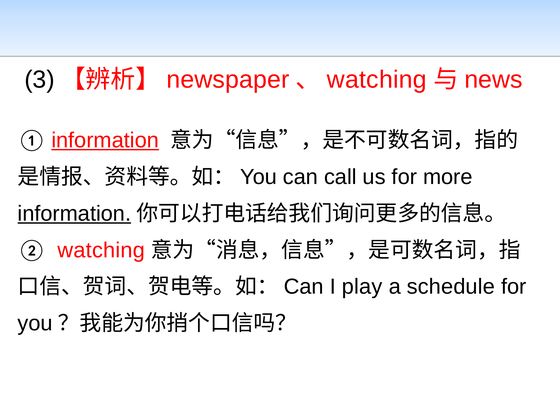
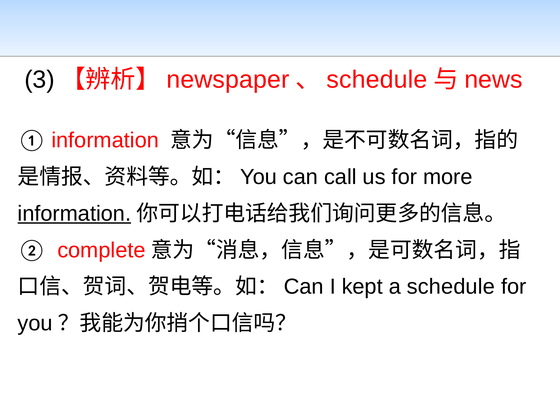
watching: watching -> schedule (377, 80)
information underline: present -> none (105, 140)
② watching: watching -> complete (101, 250)
play: play -> kept (362, 287)
